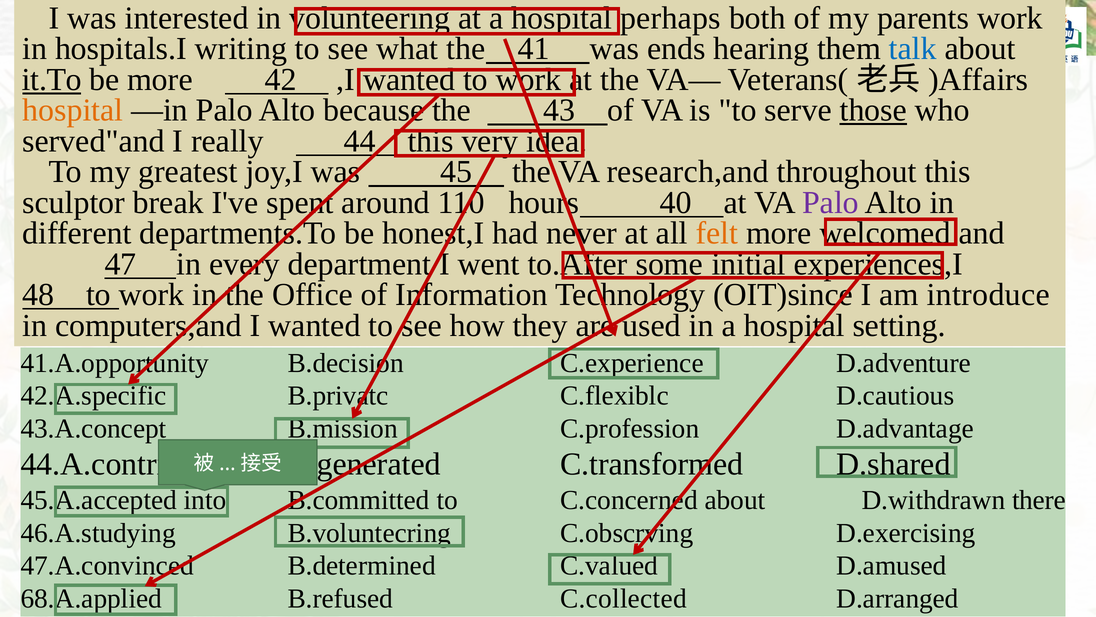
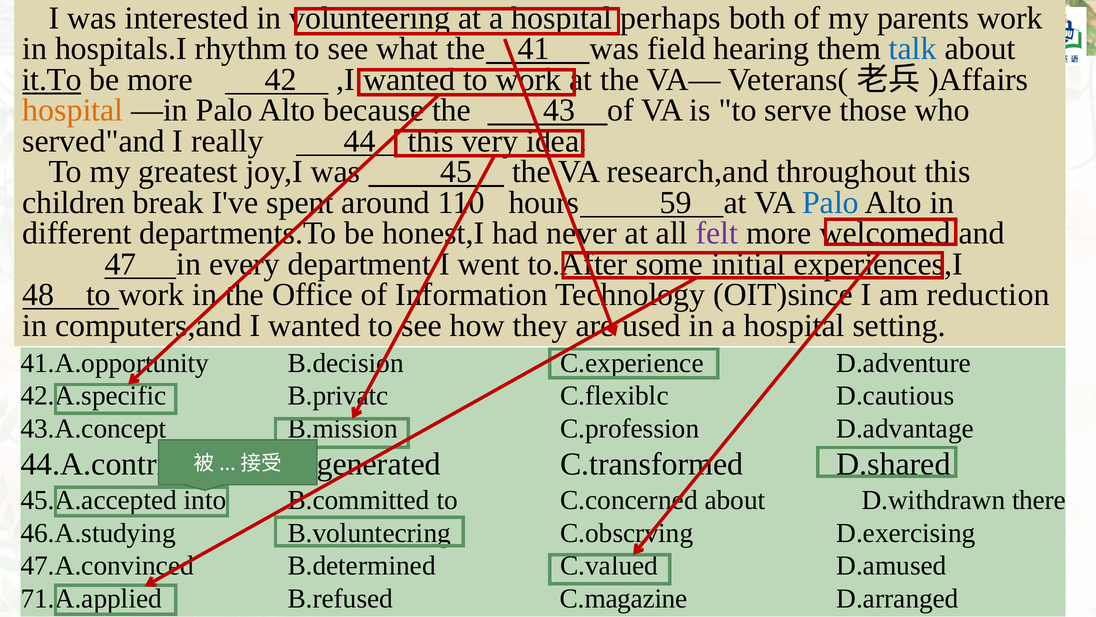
writing: writing -> rhythm (241, 49)
ends: ends -> field (676, 49)
those underline: present -> none (873, 110)
sculptor: sculptor -> children (74, 202)
40: 40 -> 59 (676, 202)
Palo colour: purple -> blue (831, 202)
felt colour: orange -> purple (717, 233)
introduce: introduce -> reduction (988, 295)
68.A.applied: 68.A.applied -> 71.A.applied (91, 598)
C.collected: C.collected -> C.magazine (624, 598)
